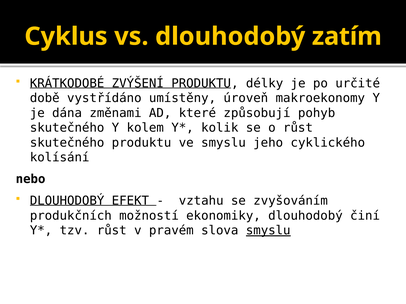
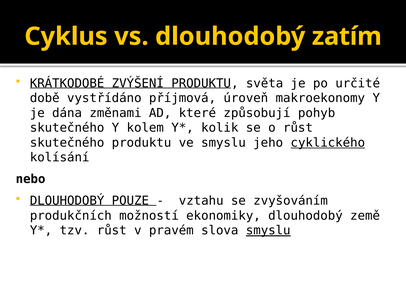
délky: délky -> světa (265, 83)
umístěny: umístěny -> příjmová (183, 98)
cyklického underline: none -> present (328, 143)
EFEKT: EFEKT -> POUZE (130, 201)
činí: činí -> země (365, 216)
